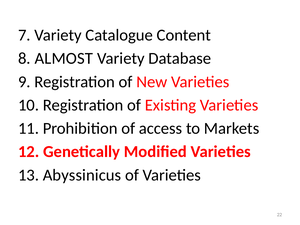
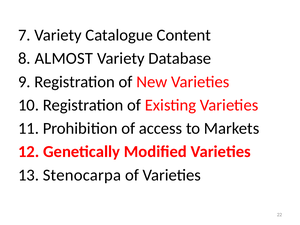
Abyssinicus: Abyssinicus -> Stenocarpa (82, 175)
